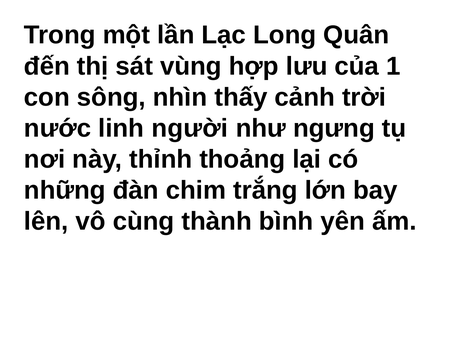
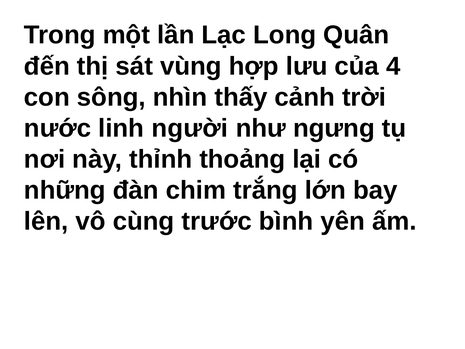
1: 1 -> 4 (393, 66)
thành: thành -> trước (217, 221)
